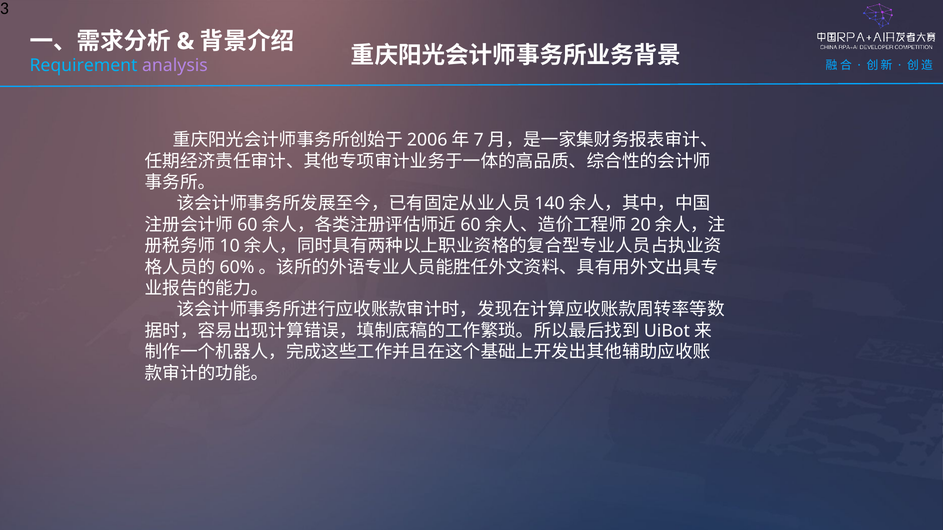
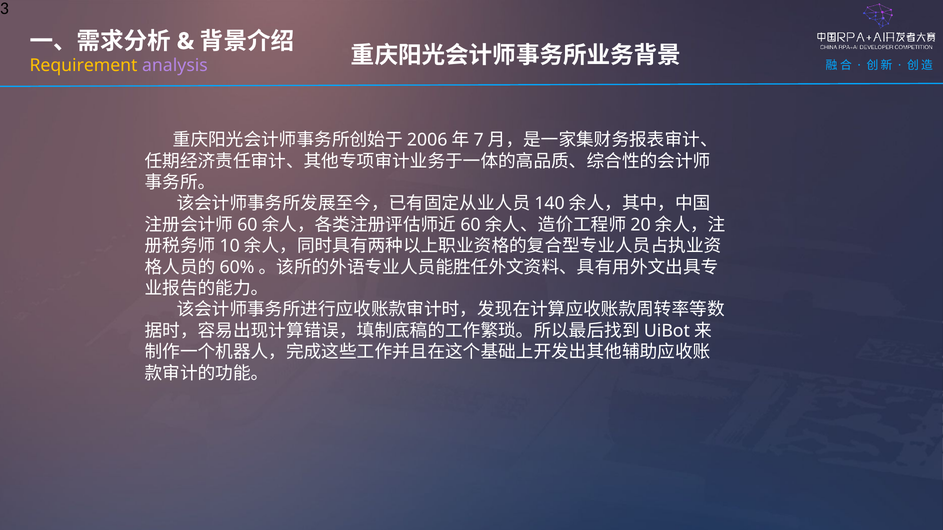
Requirement colour: light blue -> yellow (84, 66)
